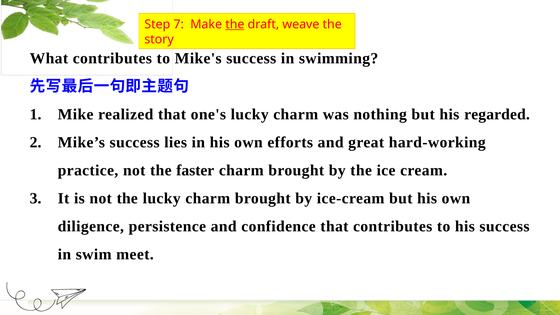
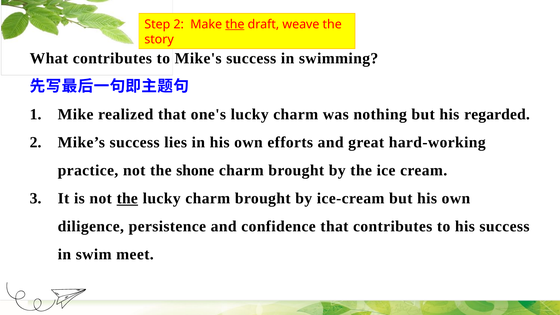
Step 7: 7 -> 2 (179, 24)
faster: faster -> shone (195, 171)
the underline: none -> present (127, 199)
